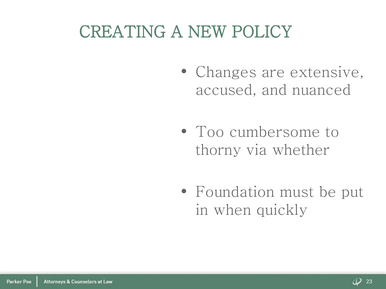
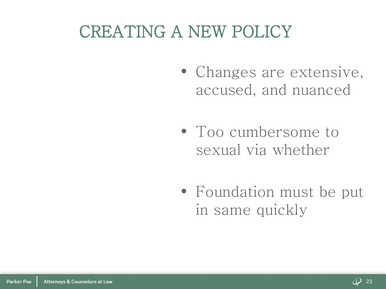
thorny: thorny -> sexual (218, 150)
when: when -> same (232, 210)
